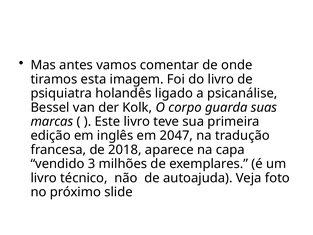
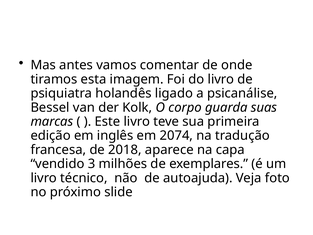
2047: 2047 -> 2074 (176, 136)
